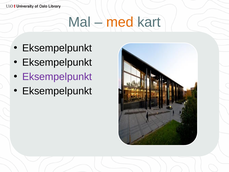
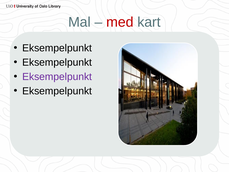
med colour: orange -> red (120, 22)
